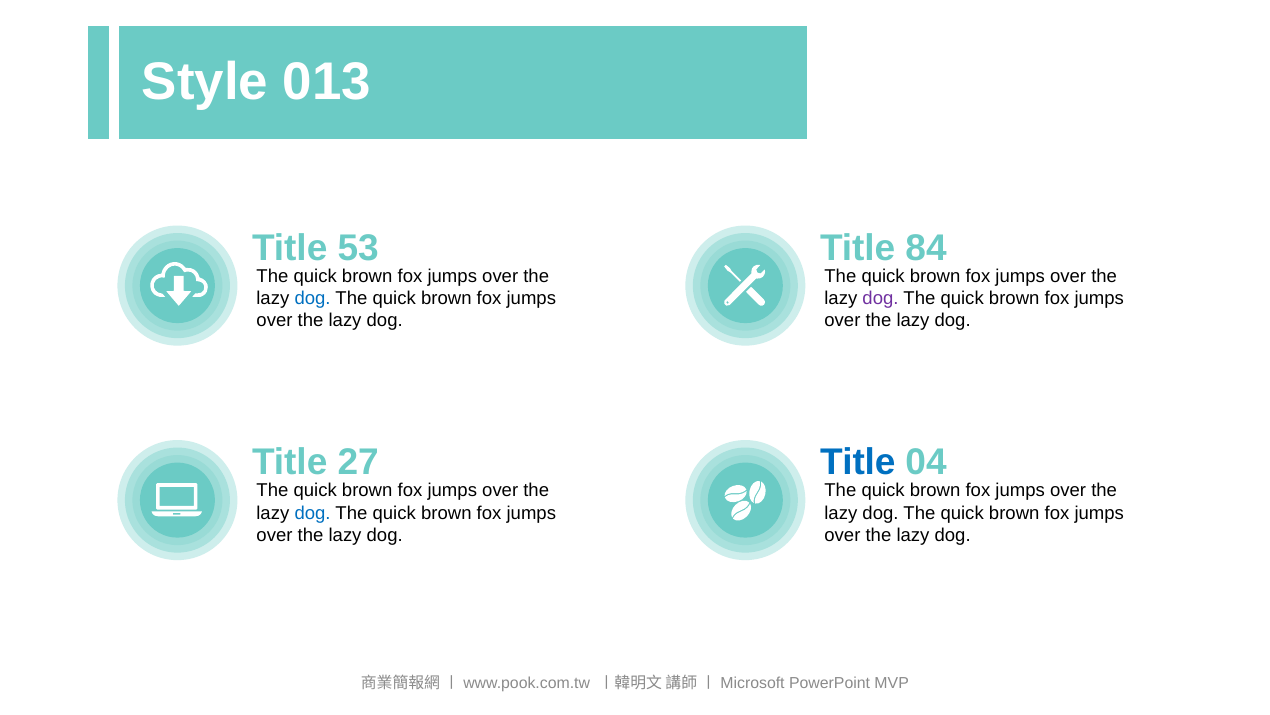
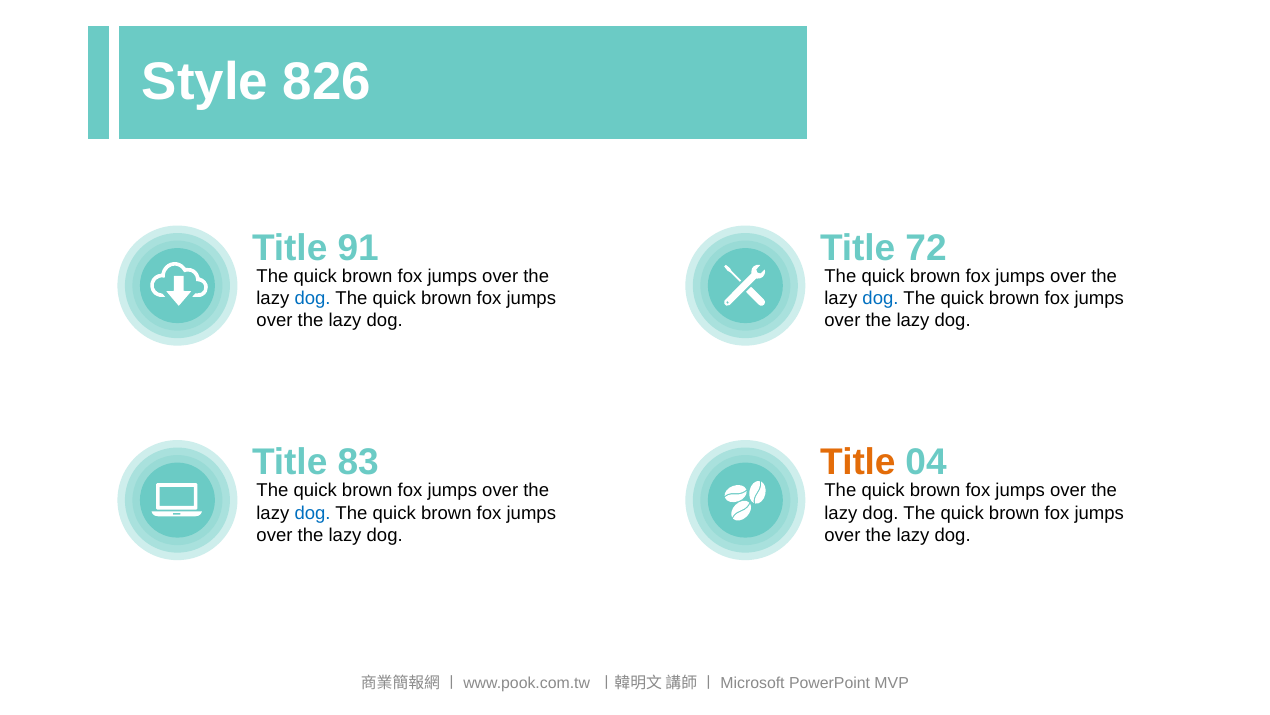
013: 013 -> 826 (327, 82)
53: 53 -> 91 (358, 248)
84: 84 -> 72 (926, 248)
dog colour: purple -> blue (881, 298)
27: 27 -> 83 (358, 462)
Title colour: blue -> orange (858, 462)
